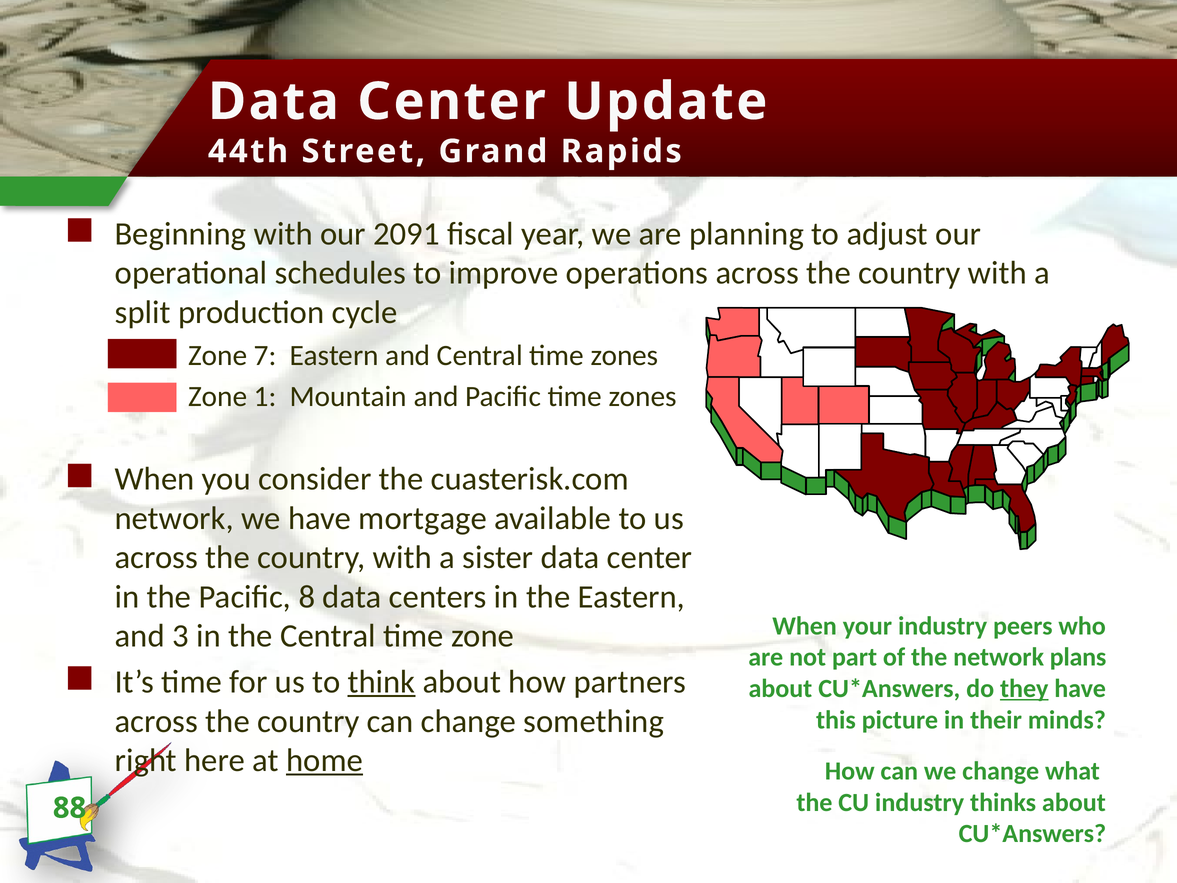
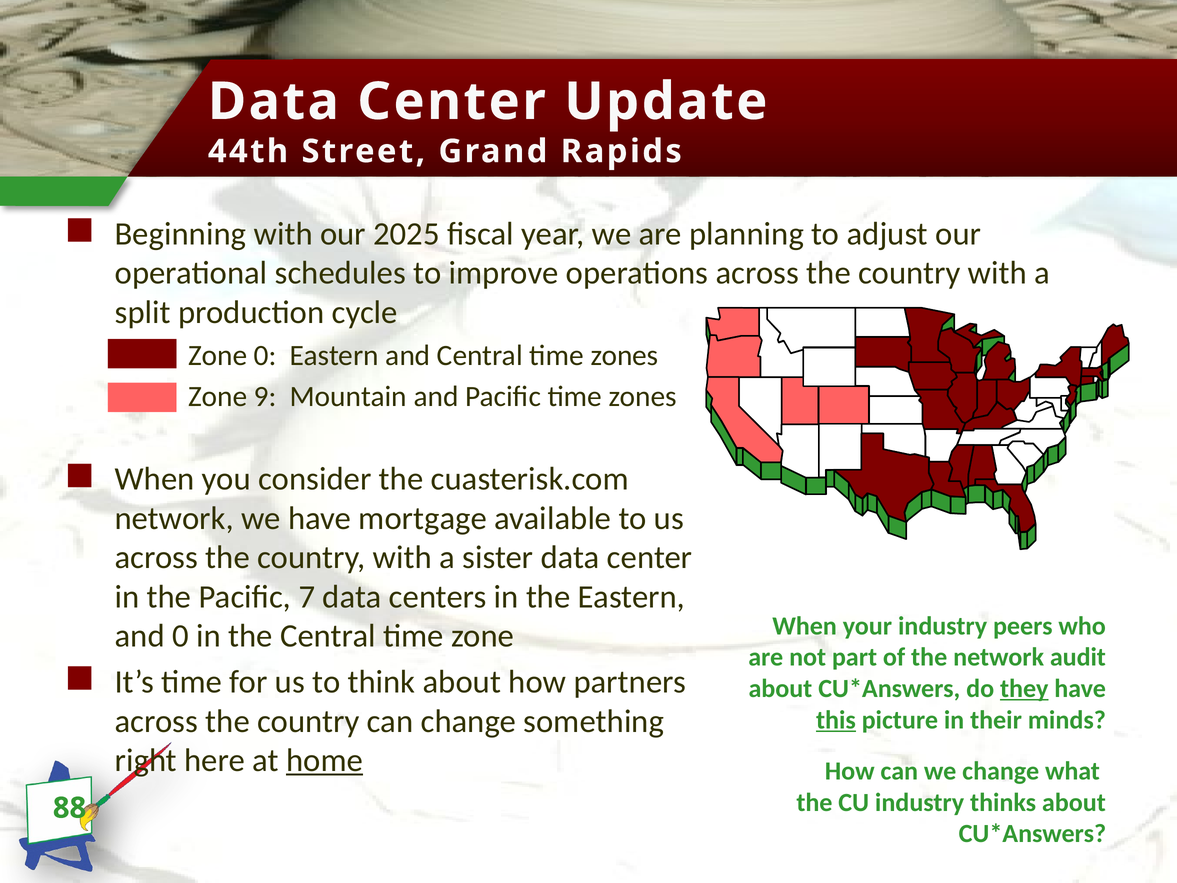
2091: 2091 -> 2025 (406, 234)
Zone 7: 7 -> 0 (265, 355)
1: 1 -> 9 (265, 396)
8: 8 -> 7 (307, 597)
and 3: 3 -> 0 (180, 636)
plans: plans -> audit (1078, 657)
think underline: present -> none (381, 682)
this underline: none -> present (836, 720)
